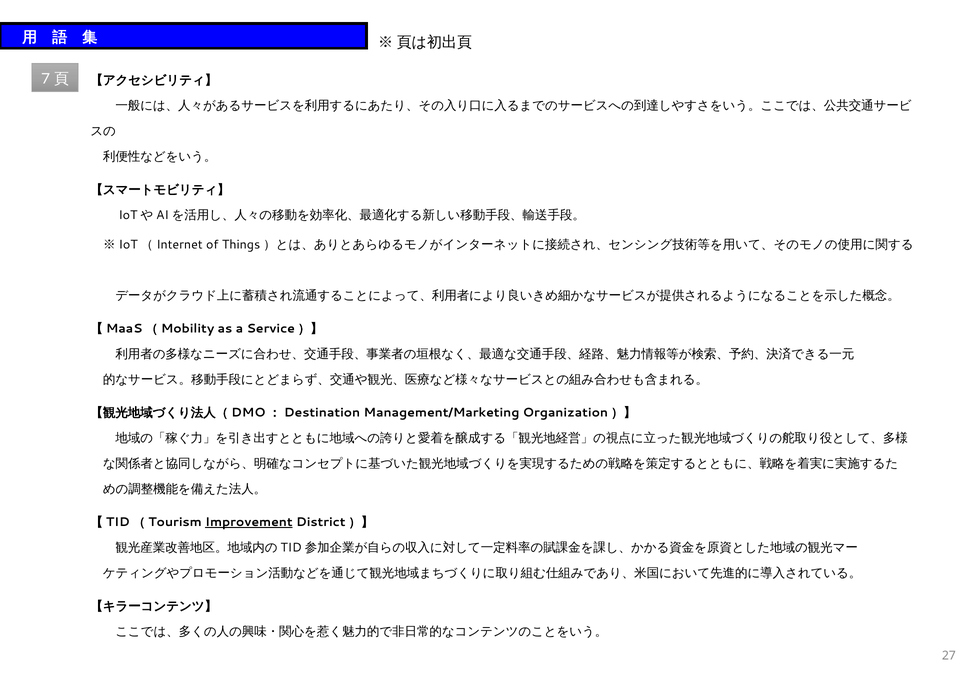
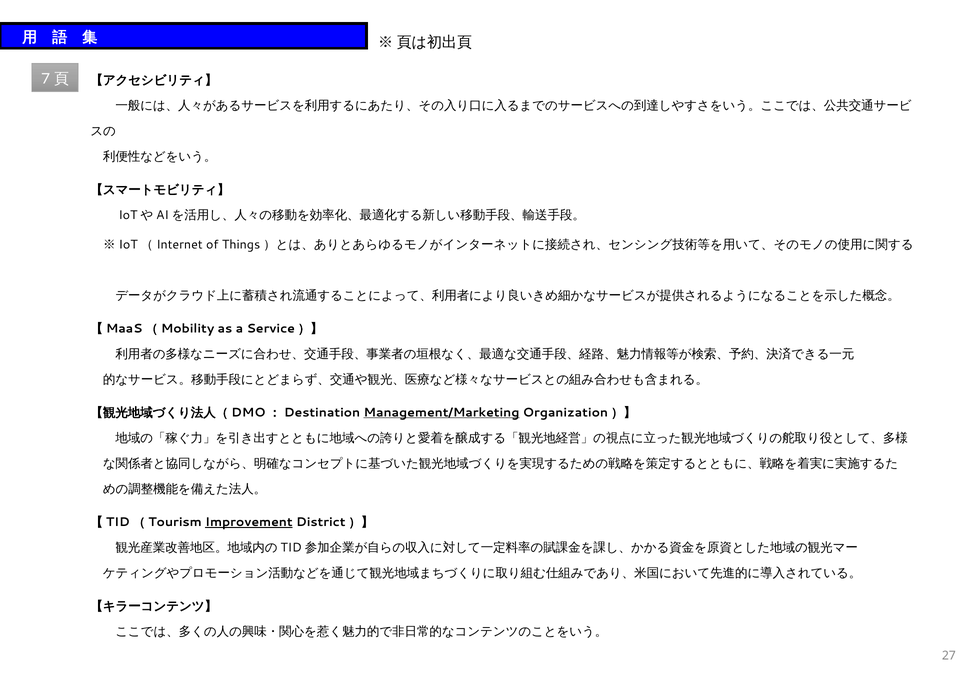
Management/Marketing underline: none -> present (441, 412)
